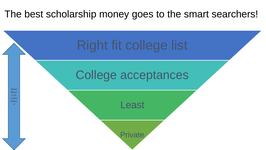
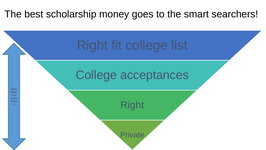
Least: Least -> Right (132, 105)
